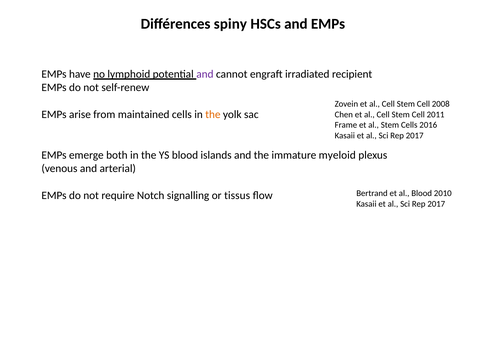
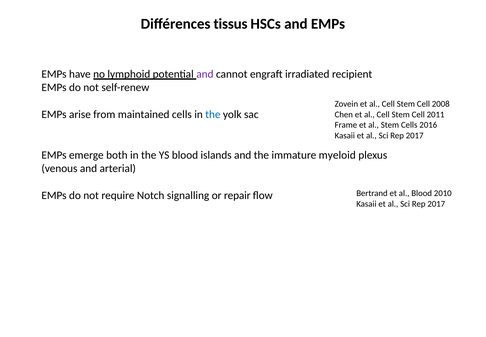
spiny: spiny -> tissus (231, 24)
the colour: orange -> blue (213, 114)
tissus: tissus -> repair (237, 195)
